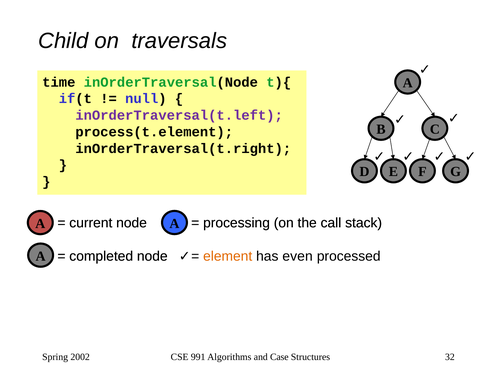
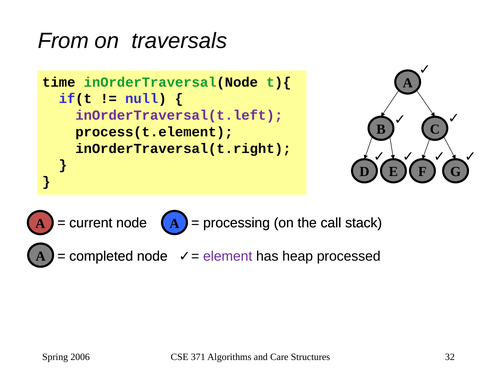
Child: Child -> From (63, 41)
element colour: orange -> purple (228, 256)
even: even -> heap (298, 256)
2002: 2002 -> 2006 (80, 357)
991: 991 -> 371 (198, 357)
Case: Case -> Care (279, 357)
